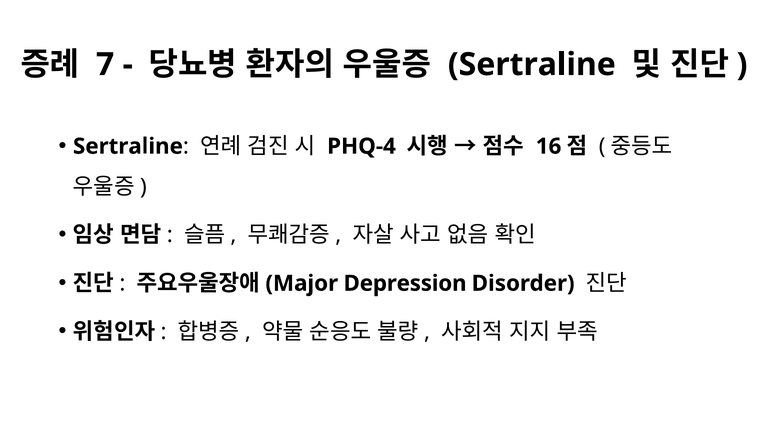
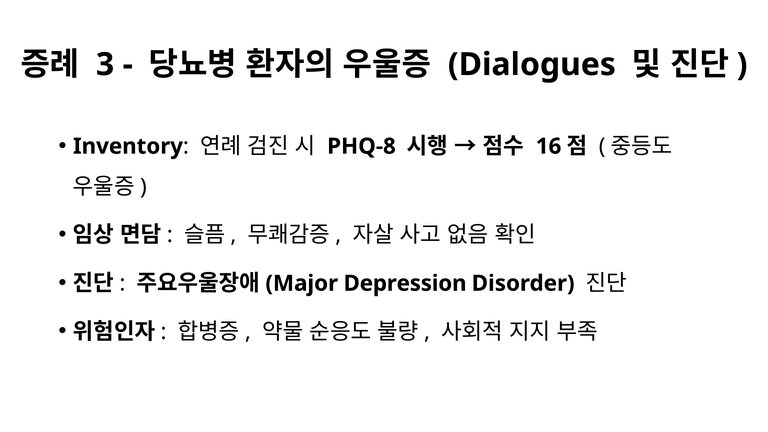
7: 7 -> 3 (105, 65)
Sertraline: Sertraline -> Dialogues (532, 65)
Sertraline: Sertraline -> Inventory (128, 146)
PHQ-4: PHQ-4 -> PHQ-8 (361, 146)
